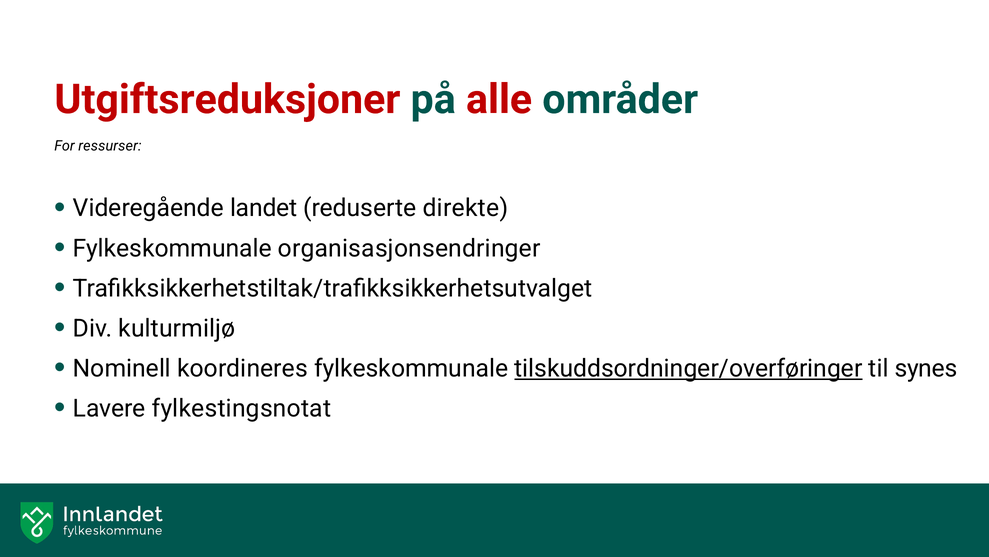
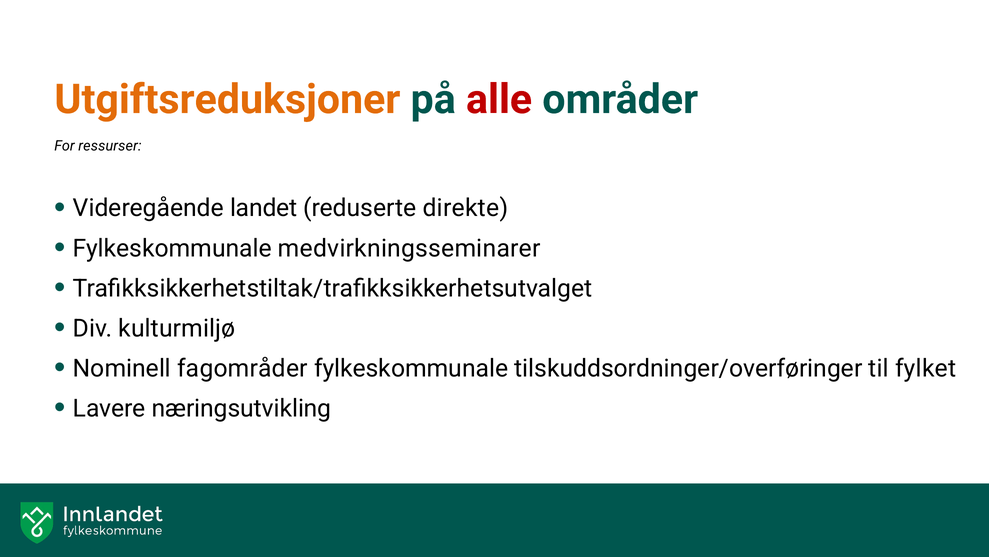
Utgiftsreduksjoner colour: red -> orange (227, 99)
organisasjonsendringer: organisasjonsendringer -> medvirkningsseminarer (409, 248)
koordineres: koordineres -> fagområder (242, 368)
tilskuddsordninger/overføringer underline: present -> none (688, 368)
synes: synes -> fylket (926, 368)
fylkestingsnotat: fylkestingsnotat -> næringsutvikling (242, 408)
